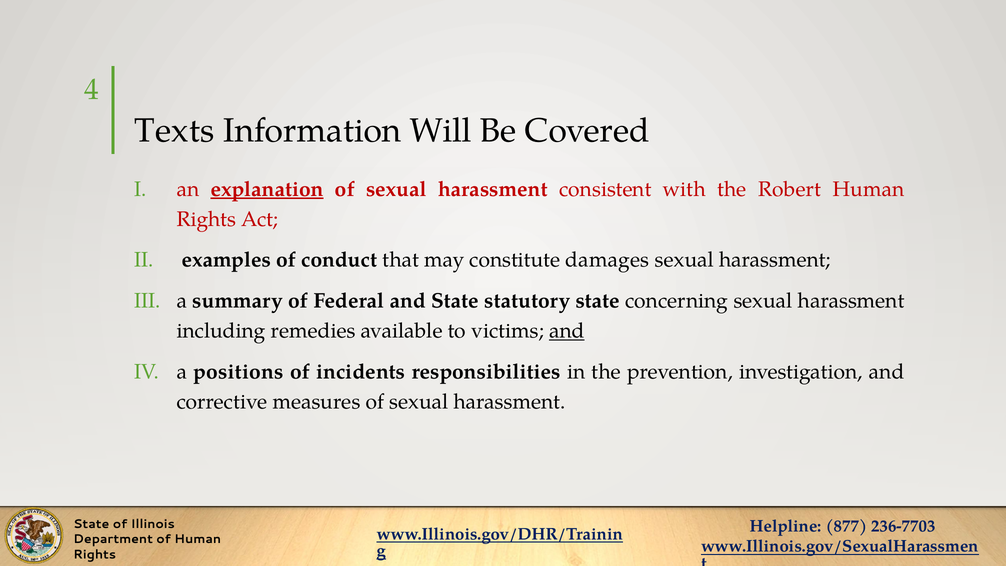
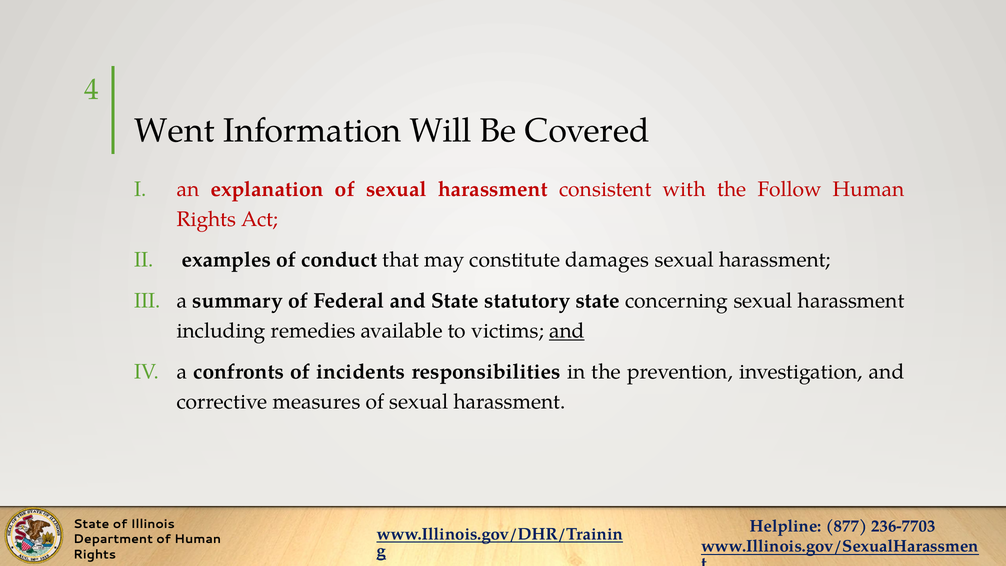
Texts: Texts -> Went (174, 131)
explanation underline: present -> none (267, 189)
Robert: Robert -> Follow (790, 189)
positions: positions -> confronts (239, 372)
